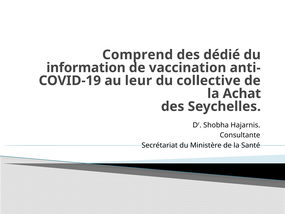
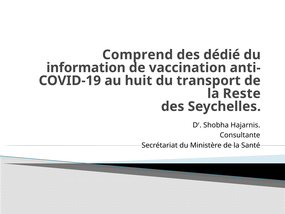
leur: leur -> huit (138, 81)
collective: collective -> transport (209, 81)
Achat: Achat -> Reste (242, 93)
